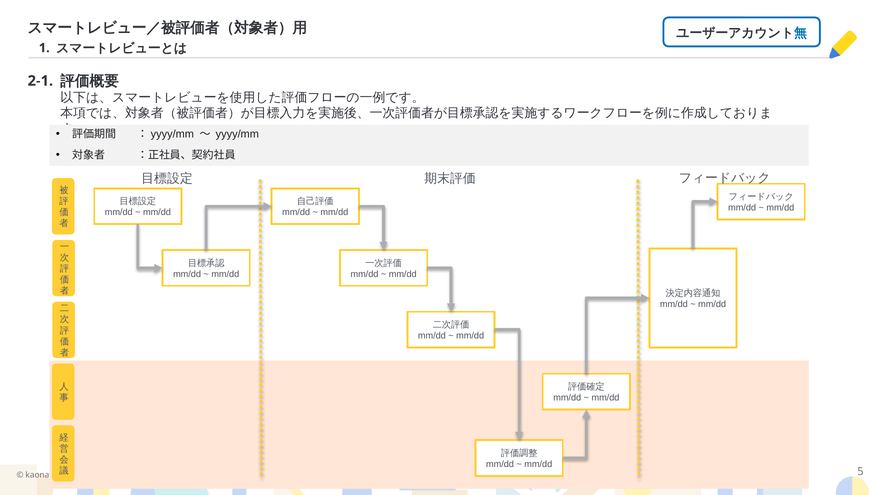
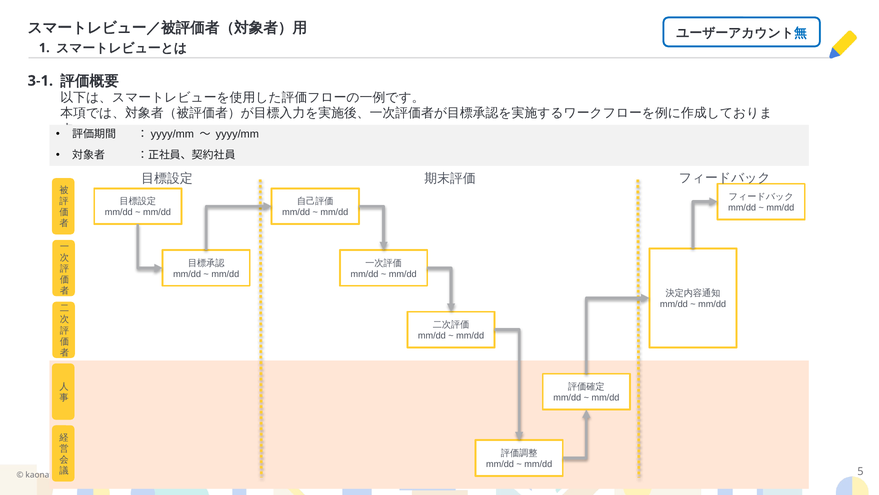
2-1: 2-1 -> 3-1 (40, 81)
